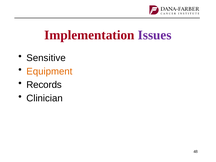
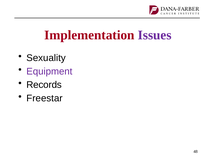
Sensitive: Sensitive -> Sexuality (46, 58)
Equipment colour: orange -> purple (49, 71)
Clinician: Clinician -> Freestar (45, 98)
